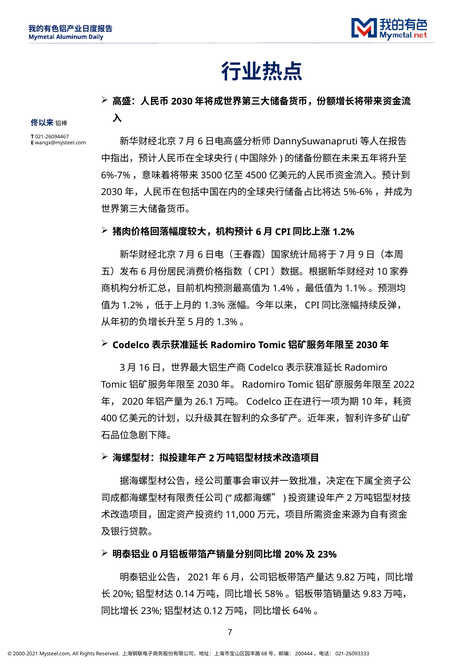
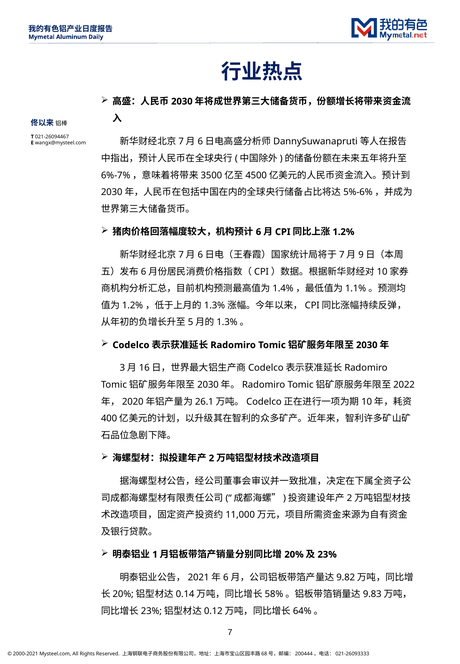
0: 0 -> 1 (155, 555)
